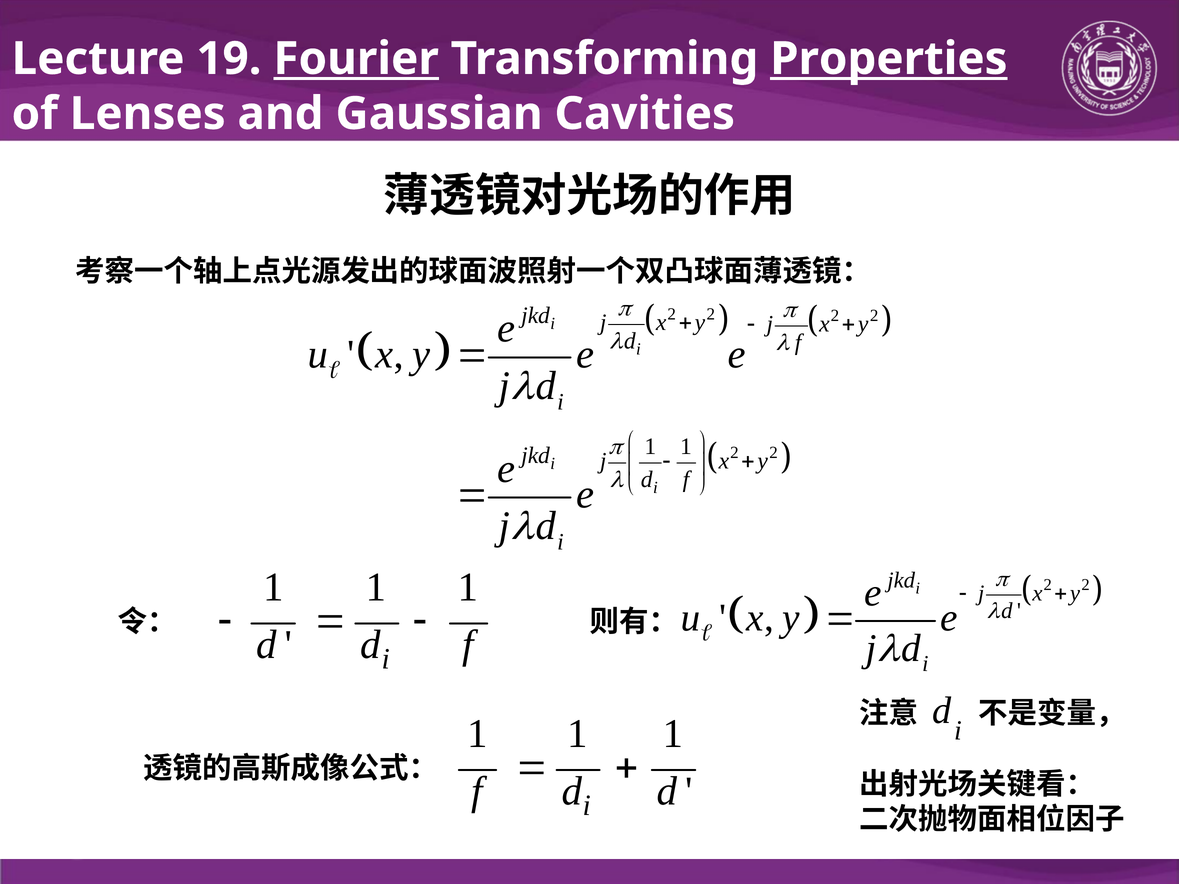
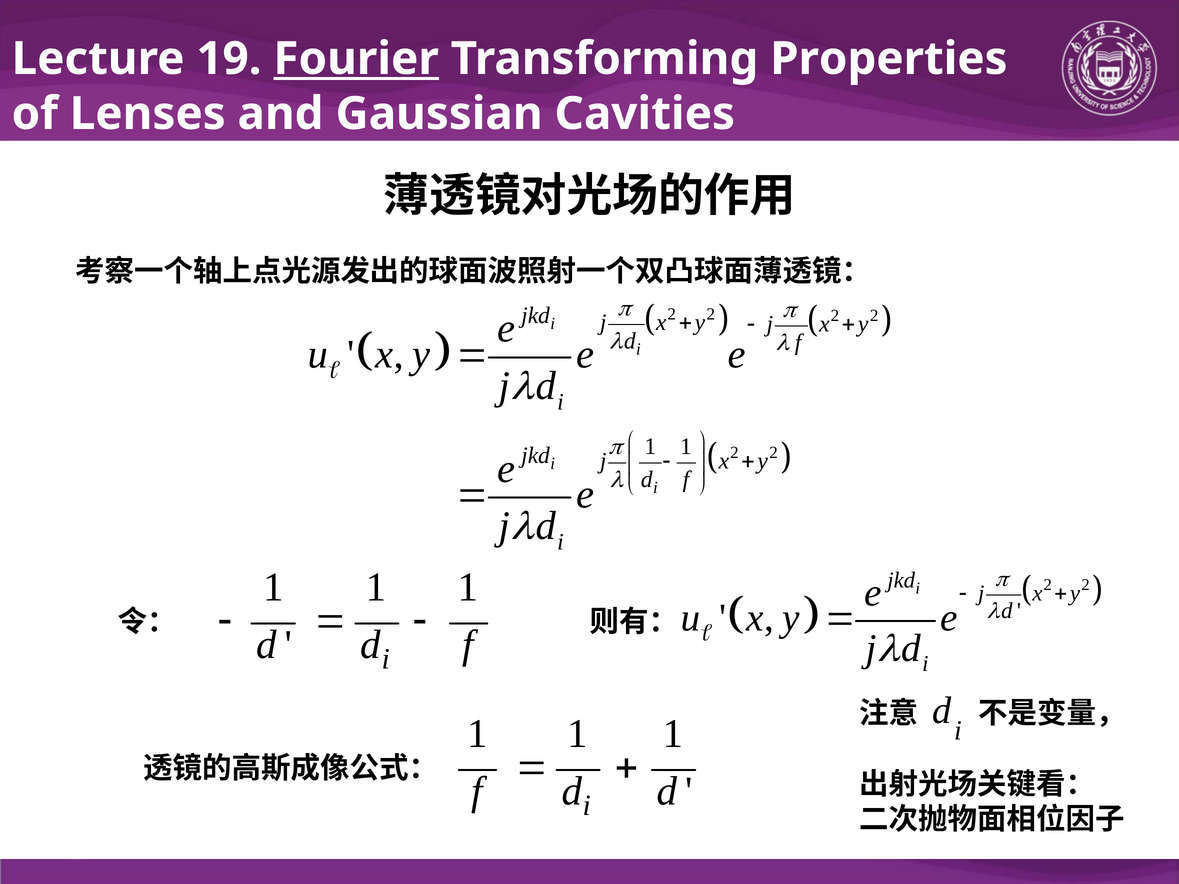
Properties underline: present -> none (889, 59)
